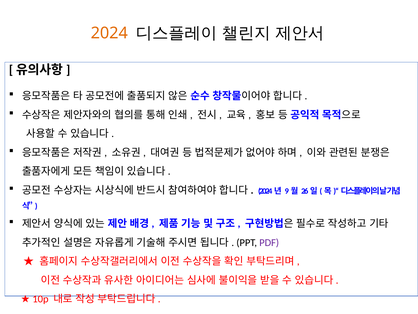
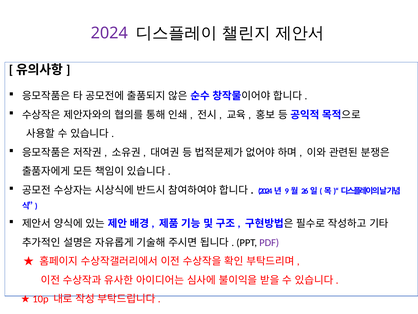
2024 colour: orange -> purple (109, 33)
